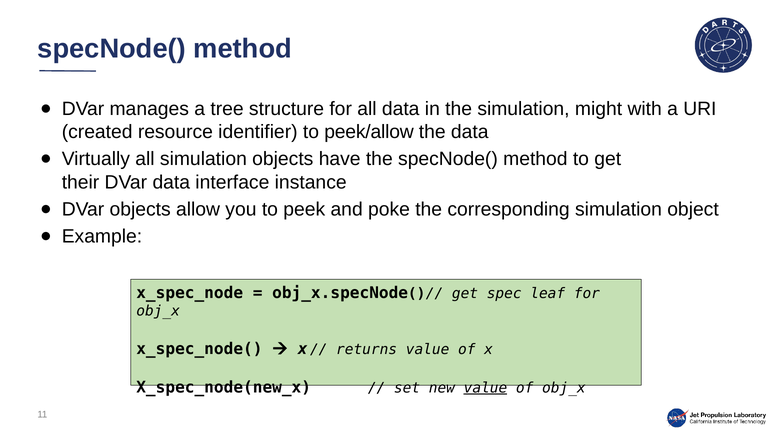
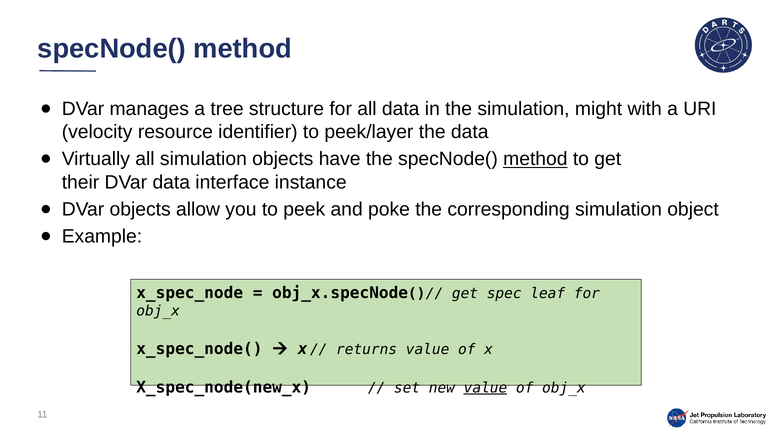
created: created -> velocity (97, 132)
peek/allow: peek/allow -> peek/layer (369, 132)
method underline: none -> present (535, 159)
